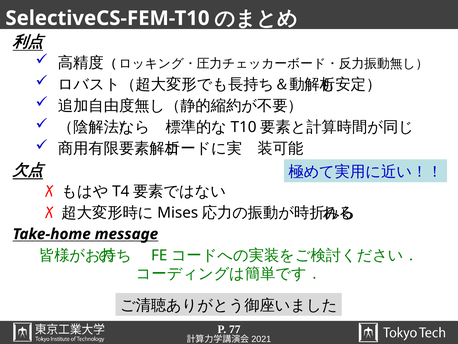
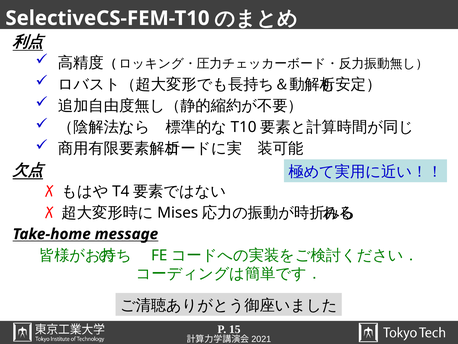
77: 77 -> 15 (235, 329)
